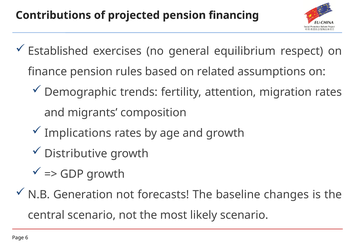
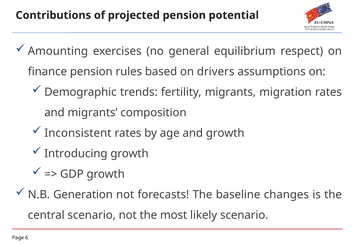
financing: financing -> potential (234, 15)
Established: Established -> Amounting (58, 51)
related: related -> drivers (216, 72)
fertility attention: attention -> migrants (230, 92)
Implications: Implications -> Inconsistent (78, 133)
Distributive: Distributive -> Introducing (76, 154)
